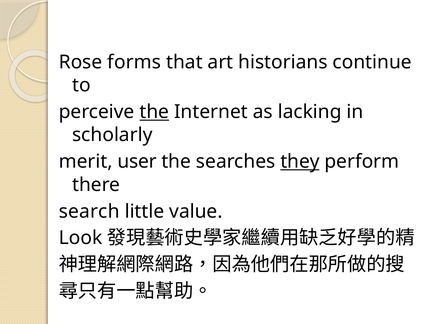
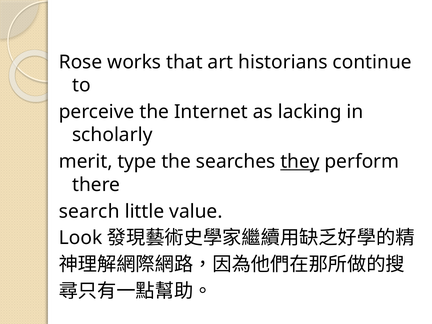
forms: forms -> works (134, 62)
the underline: present -> none (154, 112)
user: user -> type (137, 162)
